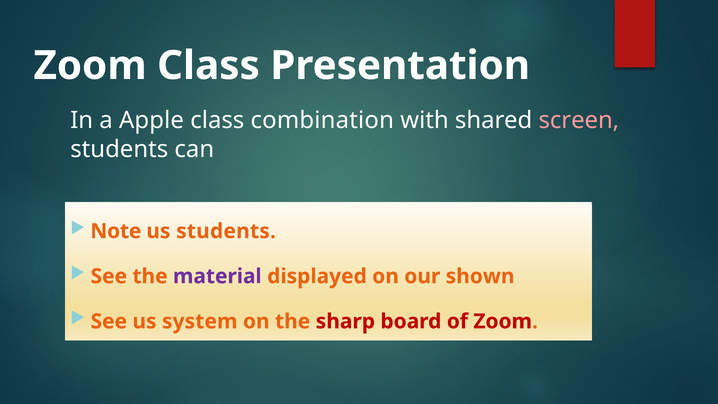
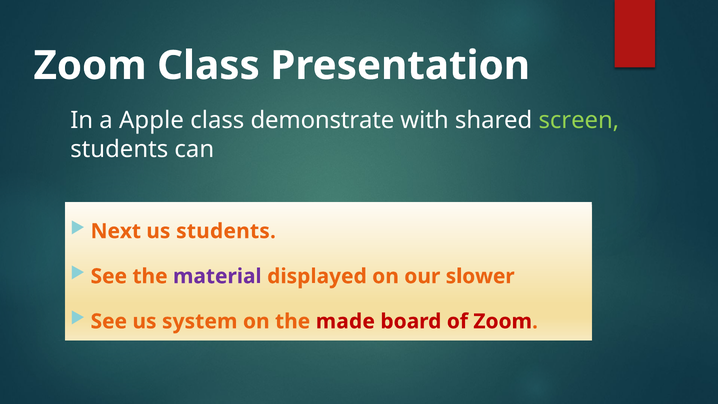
combination: combination -> demonstrate (322, 121)
screen colour: pink -> light green (579, 121)
Note: Note -> Next (116, 231)
shown: shown -> slower (480, 276)
sharp: sharp -> made (345, 321)
